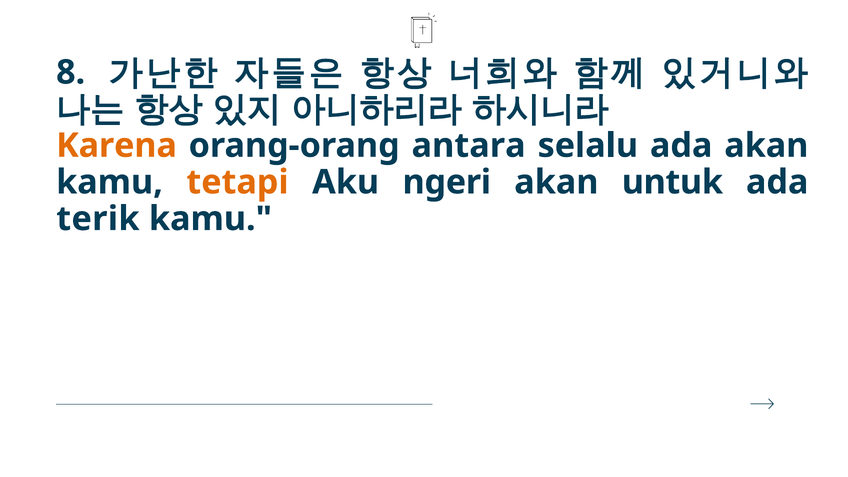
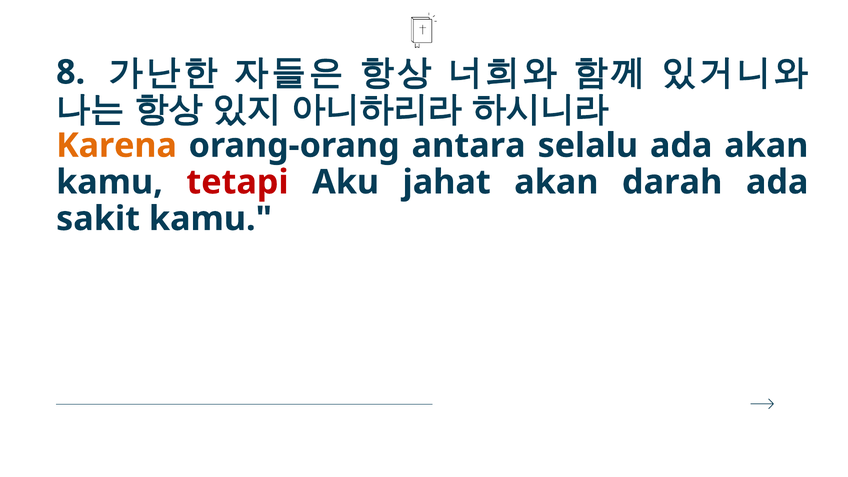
tetapi colour: orange -> red (238, 182)
ngeri: ngeri -> jahat (447, 182)
untuk: untuk -> darah (672, 182)
terik: terik -> sakit (98, 219)
